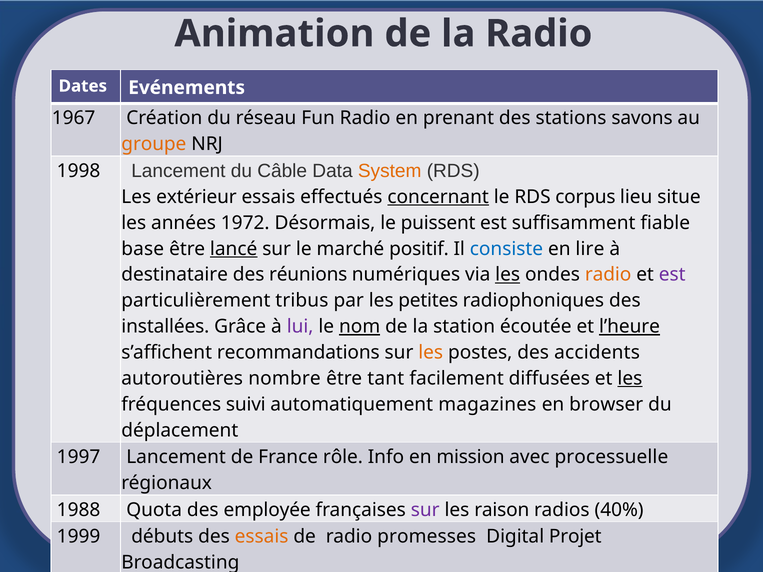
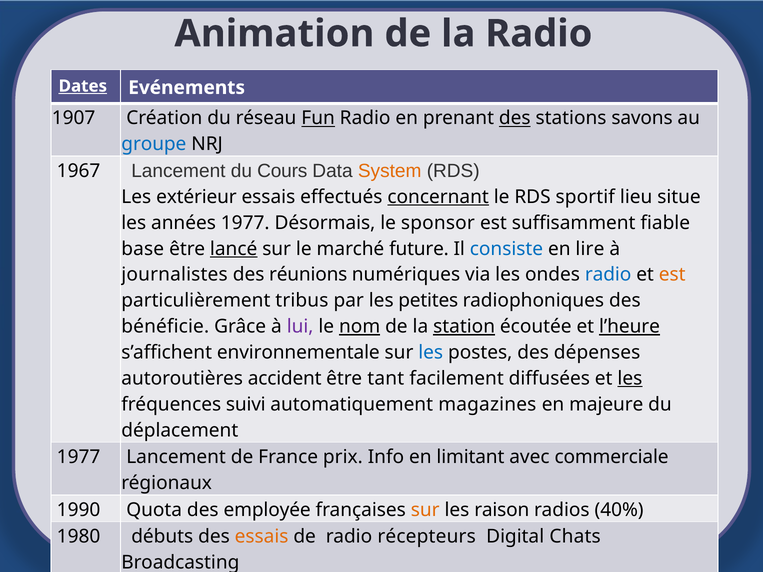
Dates underline: none -> present (83, 86)
1967: 1967 -> 1907 (74, 118)
Fun underline: none -> present (318, 118)
des underline: none -> present (515, 118)
groupe colour: orange -> blue (154, 144)
1998: 1998 -> 1967 (79, 171)
Câble: Câble -> Cours (282, 171)
corpus: corpus -> sportif (585, 197)
années 1972: 1972 -> 1977 (245, 223)
puissent: puissent -> sponsor (438, 223)
positif: positif -> future (419, 249)
destinataire: destinataire -> journalistes (175, 275)
les underline: present -> none (508, 275)
radio colour: orange -> blue (608, 275)
est colour: purple -> orange (672, 275)
installées: installées -> bénéficie (165, 327)
station underline: none -> present (464, 327)
recommandations: recommandations -> environnementale (298, 353)
les colour: orange -> blue (431, 353)
accidents: accidents -> dépenses (597, 353)
nombre: nombre -> accident (285, 379)
browser: browser -> majeure (606, 405)
1997: 1997 -> 1977 (79, 457)
rôle: rôle -> prix (343, 457)
mission: mission -> limitant (470, 457)
processuelle: processuelle -> commerciale (612, 457)
1988: 1988 -> 1990 (79, 510)
sur colour: purple -> orange (425, 510)
1999: 1999 -> 1980 (79, 537)
promesses: promesses -> récepteurs (427, 537)
Projet: Projet -> Chats (575, 537)
